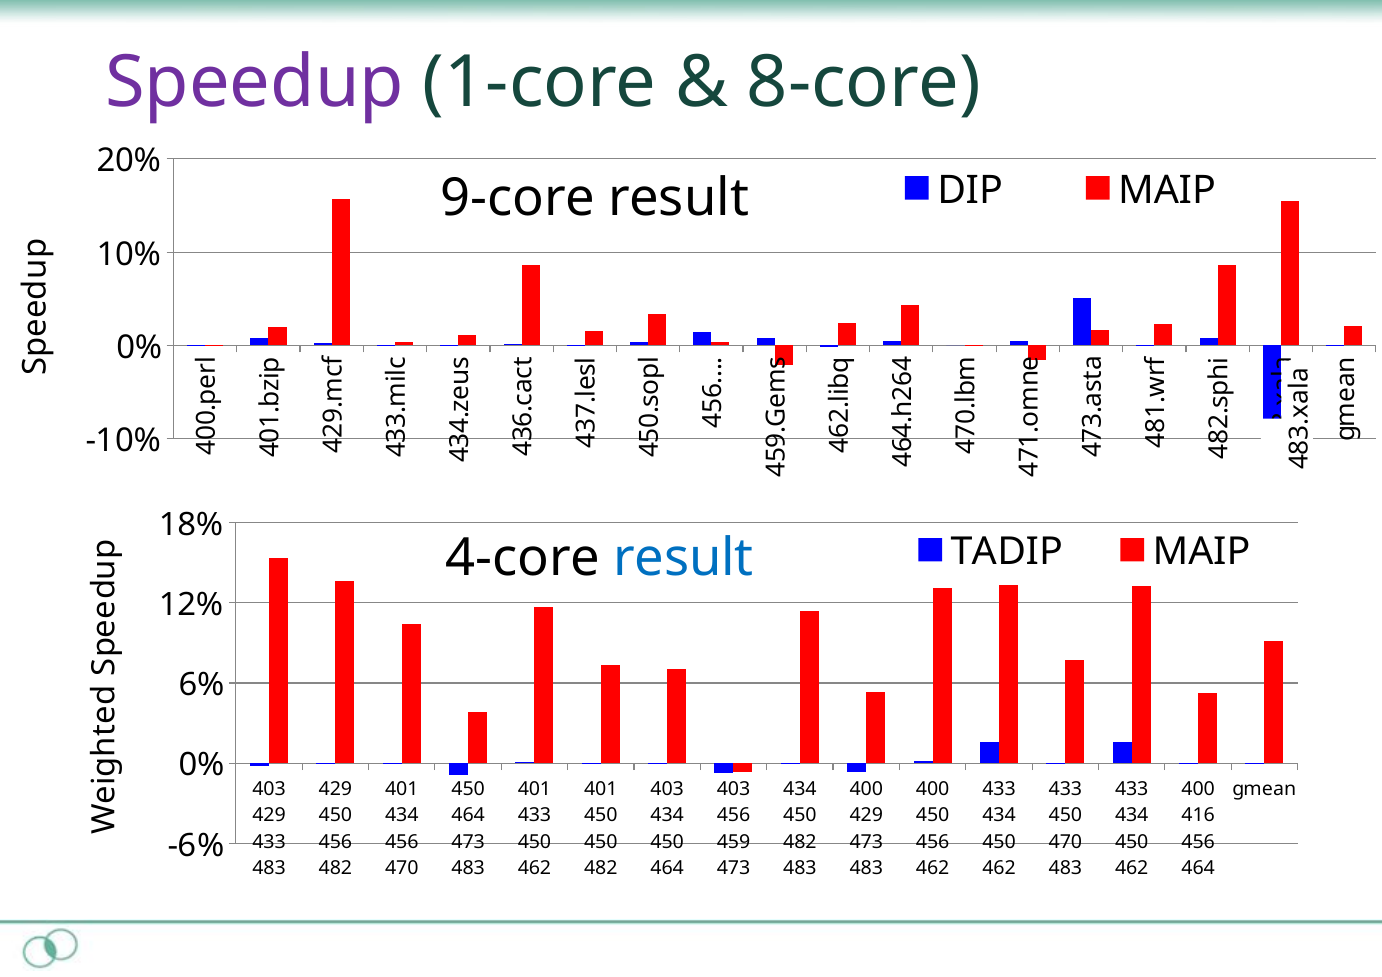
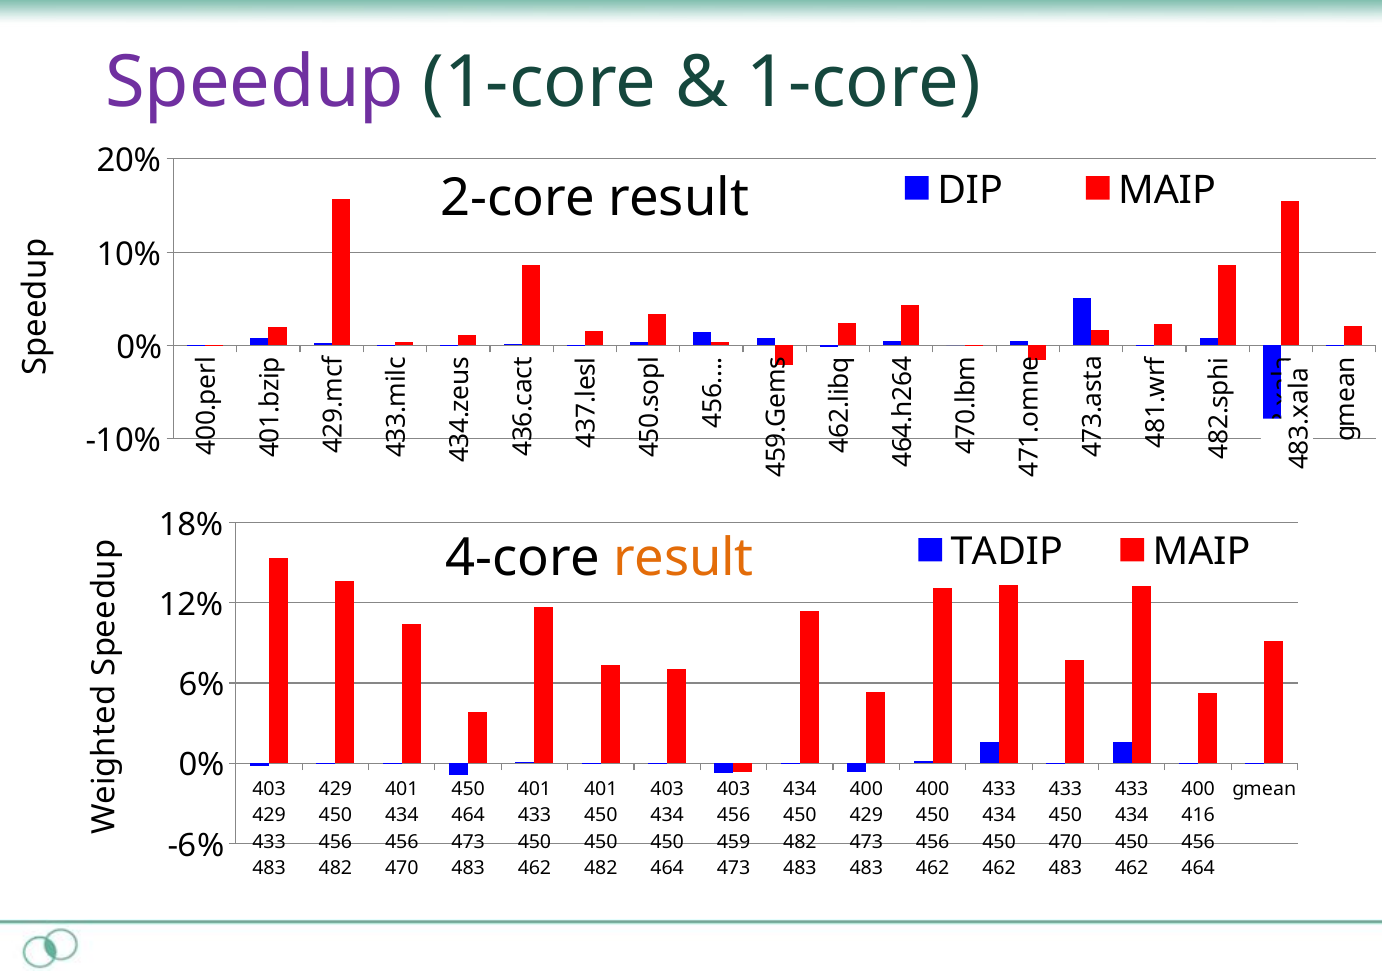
8-core: 8-core -> 1-core (864, 82)
9-core: 9-core -> 2-core (518, 198)
result colour: blue -> orange (684, 559)
